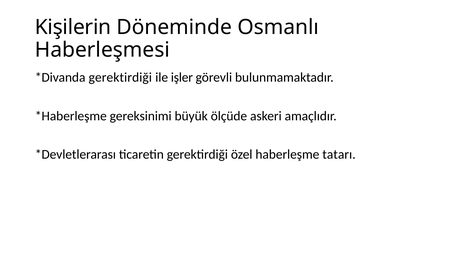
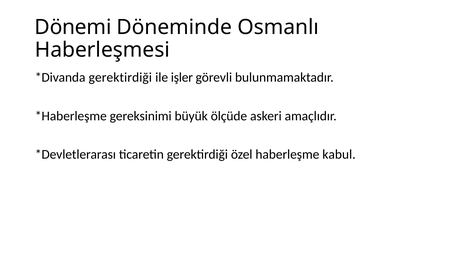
Kişilerin: Kişilerin -> Dönemi (73, 27)
tatarı: tatarı -> kabul (339, 154)
